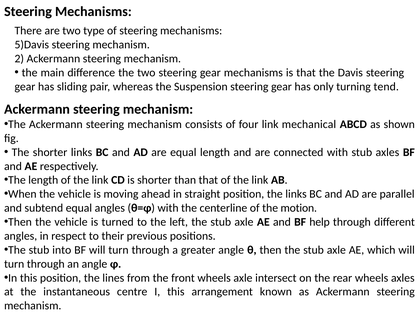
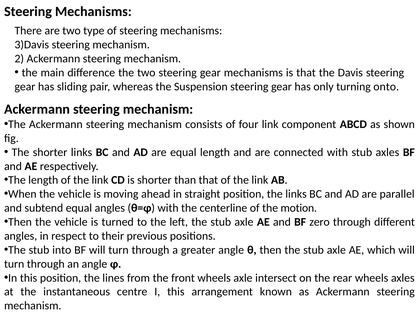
5)Davis: 5)Davis -> 3)Davis (32, 45)
tend: tend -> onto (386, 87)
mechanical: mechanical -> component (309, 124)
help: help -> zero (320, 222)
